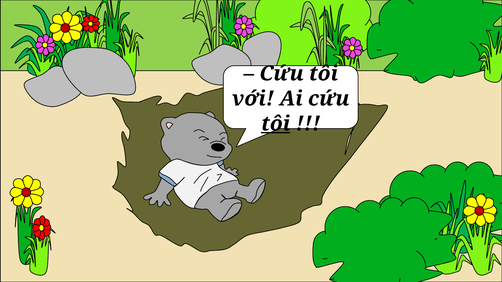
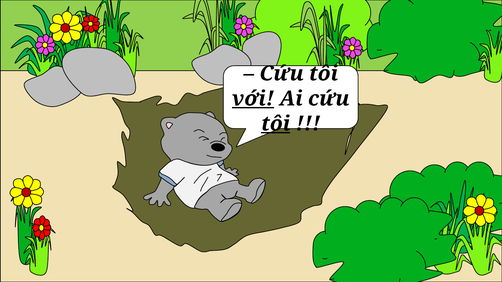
với underline: none -> present (253, 99)
